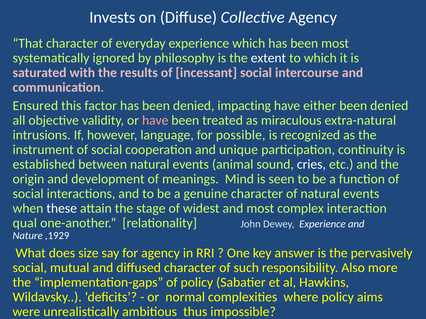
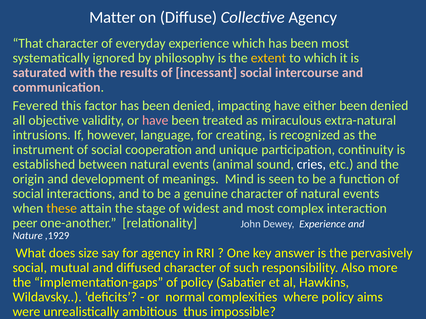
Invests: Invests -> Matter (112, 17)
extent colour: white -> yellow (268, 58)
Ensured: Ensured -> Fevered (35, 106)
possible: possible -> creating (241, 135)
these colour: white -> yellow (62, 209)
qual: qual -> peer (25, 223)
